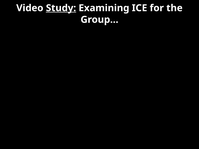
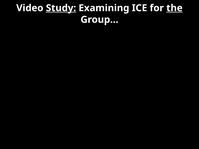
the underline: none -> present (174, 8)
